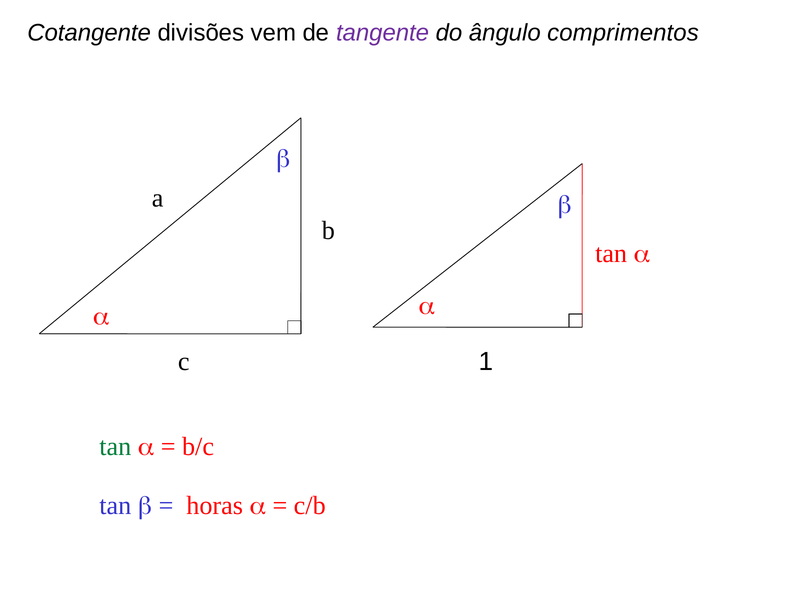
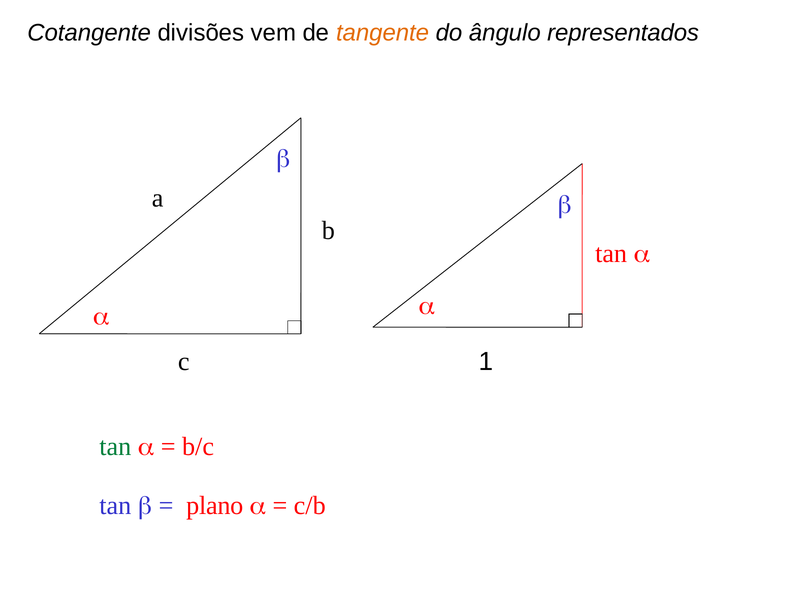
tangente colour: purple -> orange (383, 33)
comprimentos: comprimentos -> representados (623, 33)
horas: horas -> plano (215, 505)
